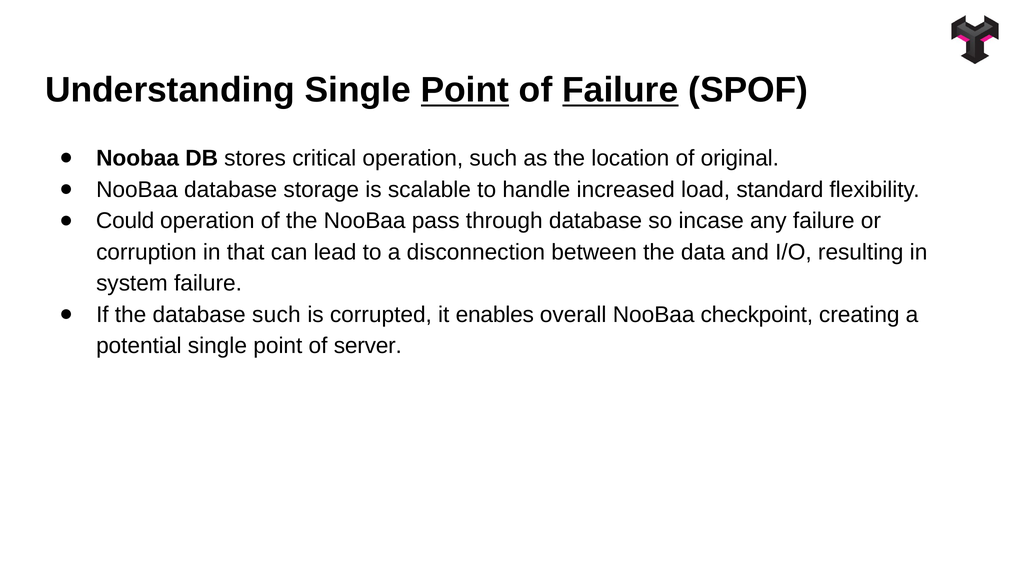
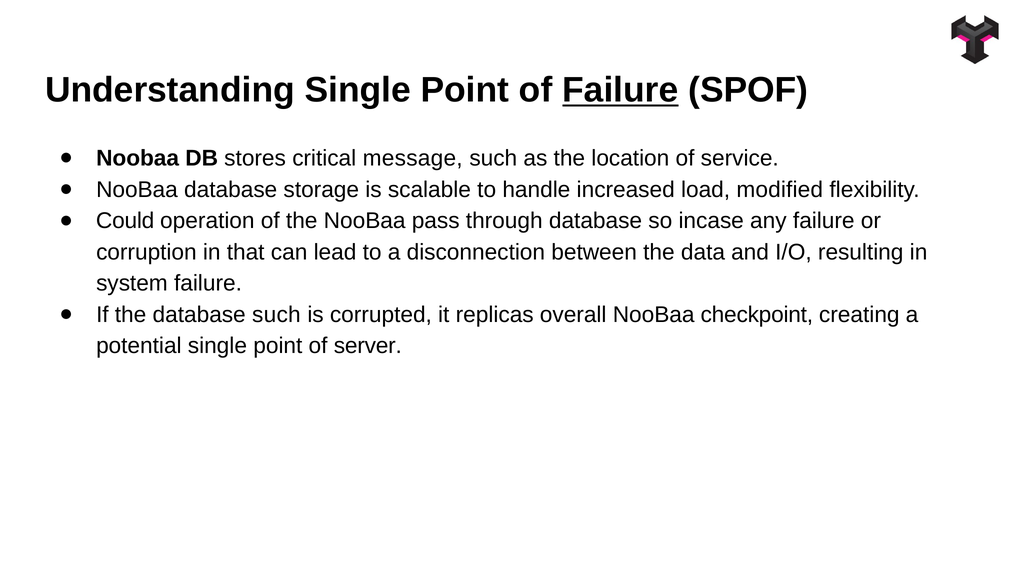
Point underline: present -> none (465, 90)
critical operation: operation -> message (413, 158)
original: original -> service (740, 158)
standard: standard -> modified (780, 190)
enables: enables -> replicas (495, 315)
